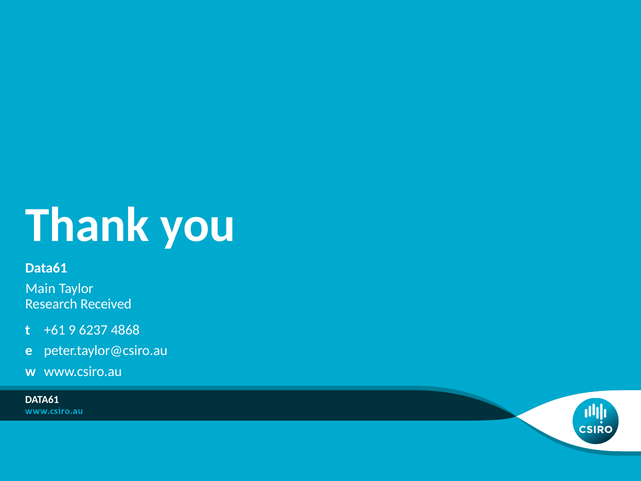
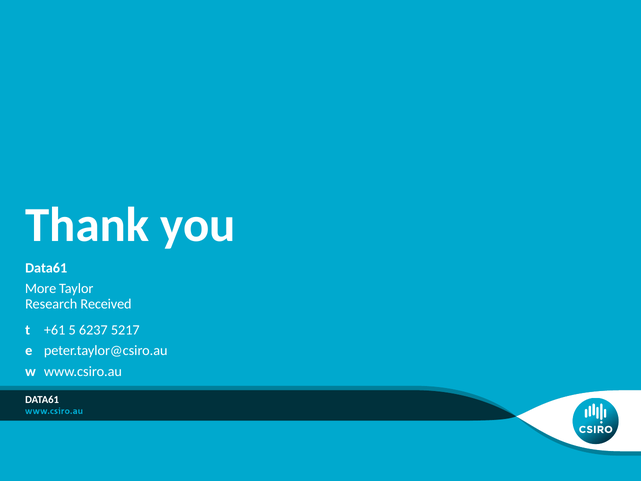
Main: Main -> More (41, 289)
9: 9 -> 5 (72, 330)
4868: 4868 -> 5217 (125, 330)
